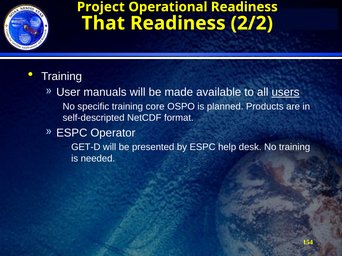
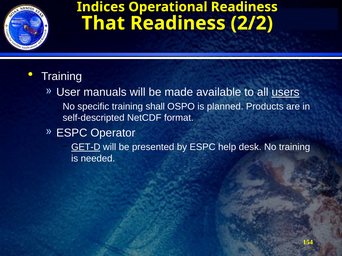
Project: Project -> Indices (101, 7)
core: core -> shall (155, 107)
GET-D underline: none -> present (86, 147)
